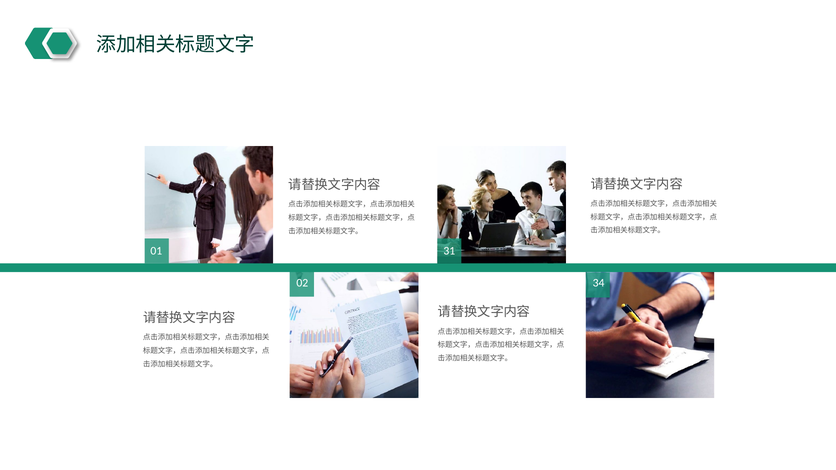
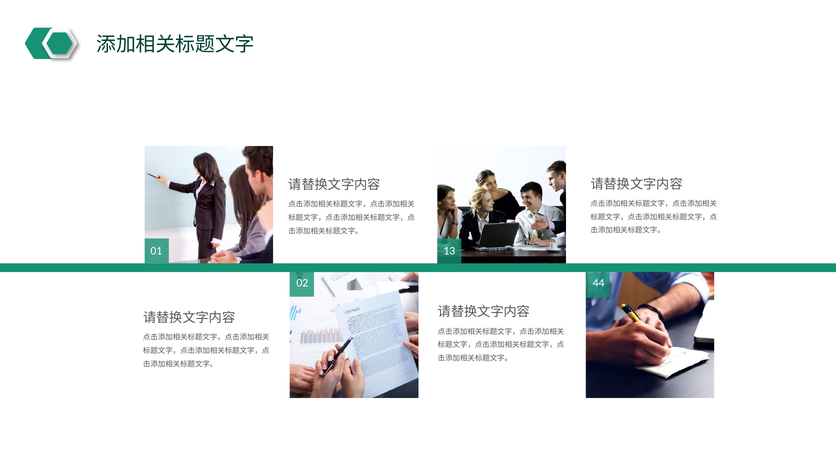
31: 31 -> 13 (449, 251)
34: 34 -> 44 (599, 283)
